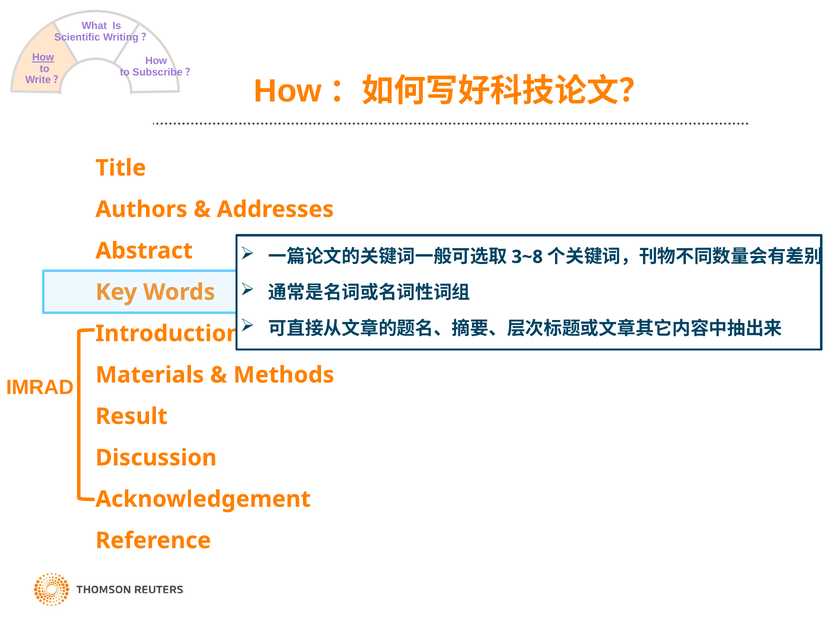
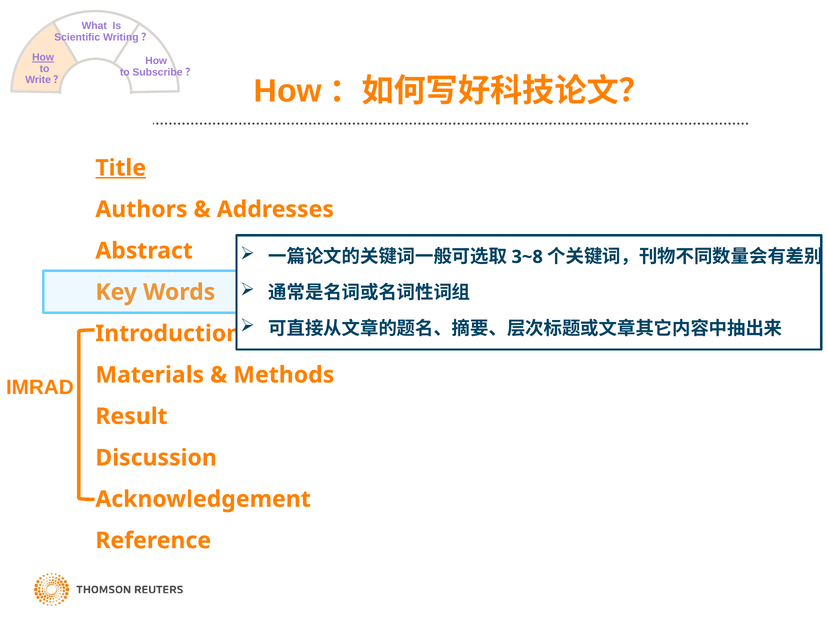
Title underline: none -> present (121, 168)
